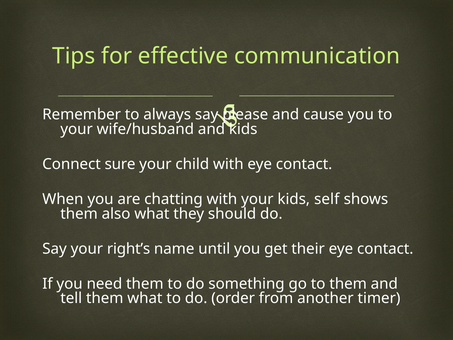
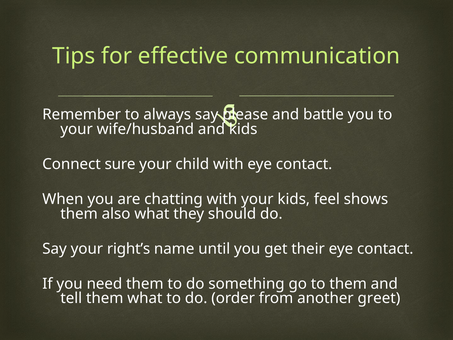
cause: cause -> battle (323, 115)
self: self -> feel (327, 199)
timer: timer -> greet (379, 298)
